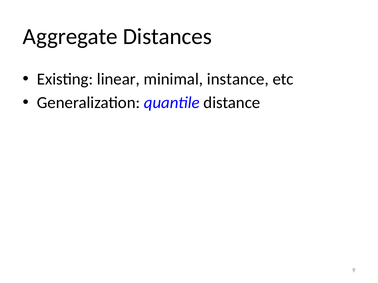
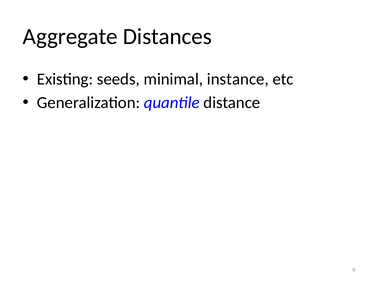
linear: linear -> seeds (118, 79)
